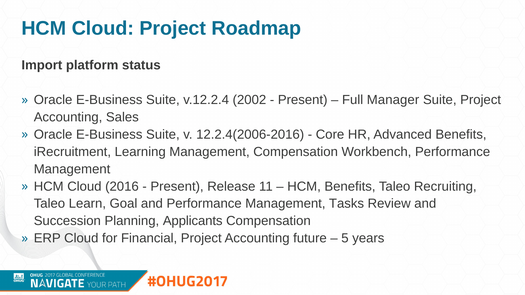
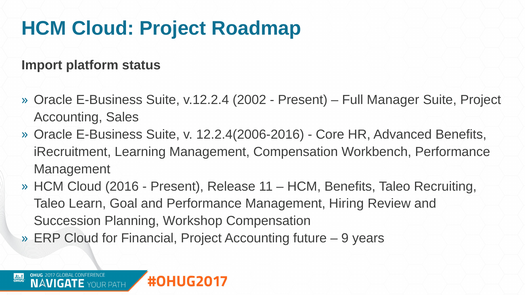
Tasks: Tasks -> Hiring (346, 204)
Applicants: Applicants -> Workshop (193, 221)
5: 5 -> 9 (345, 239)
